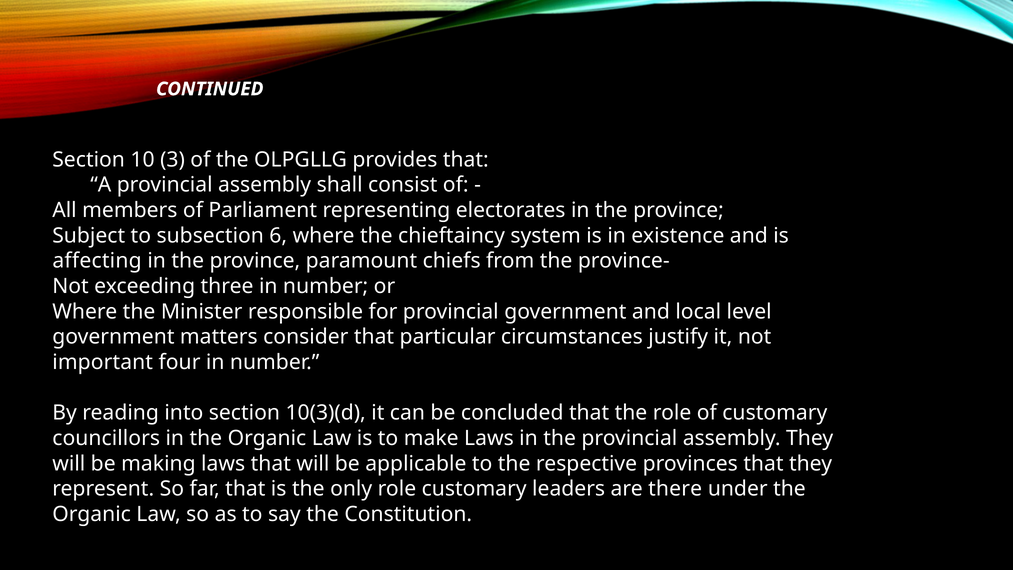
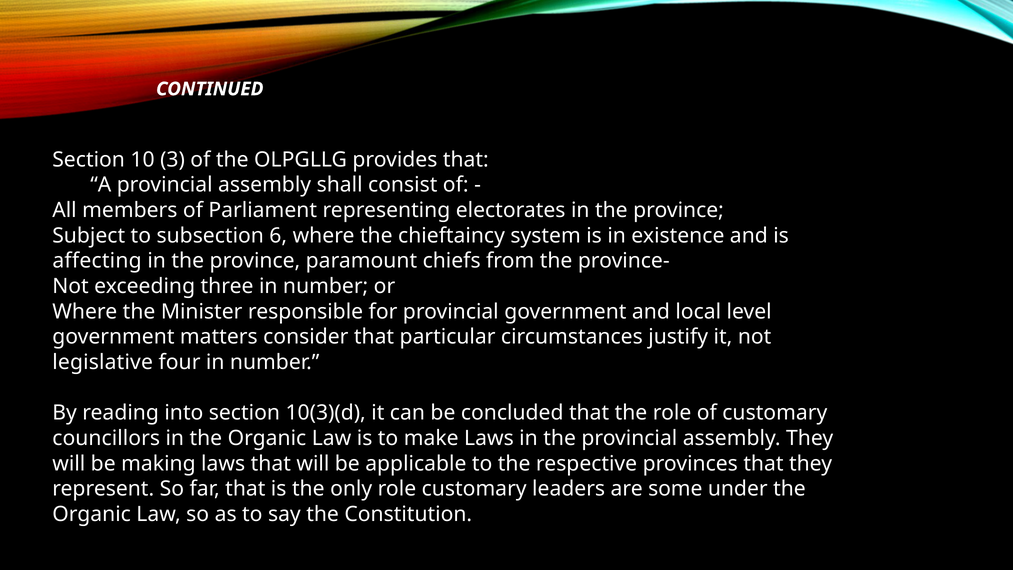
important: important -> legislative (103, 362)
there: there -> some (675, 489)
